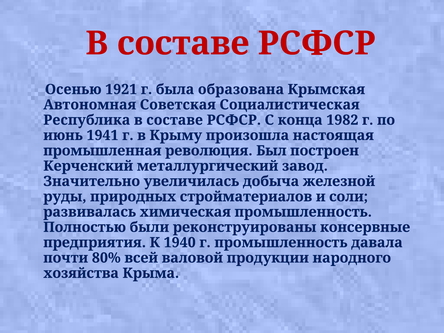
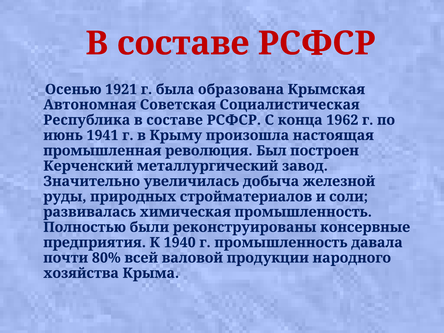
1982: 1982 -> 1962 (342, 120)
